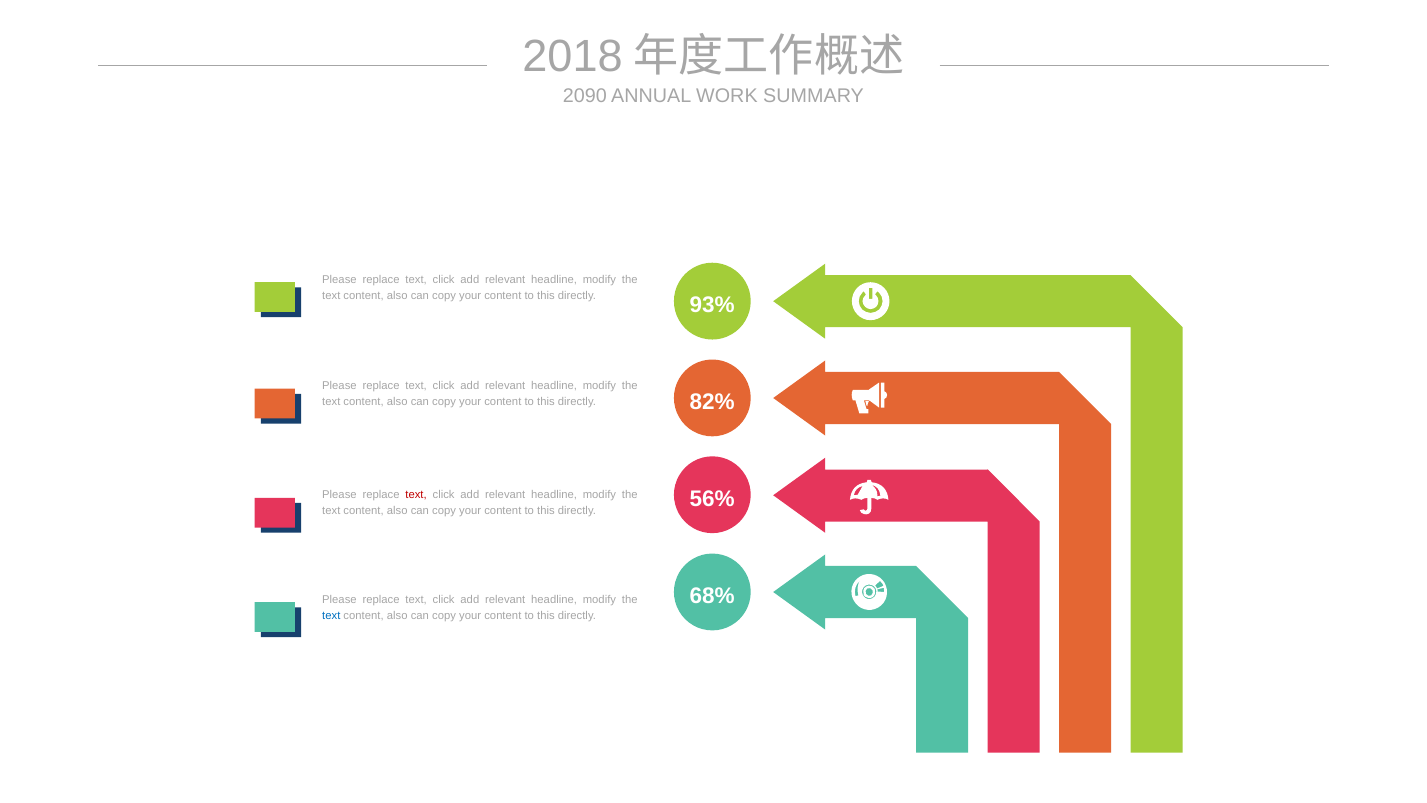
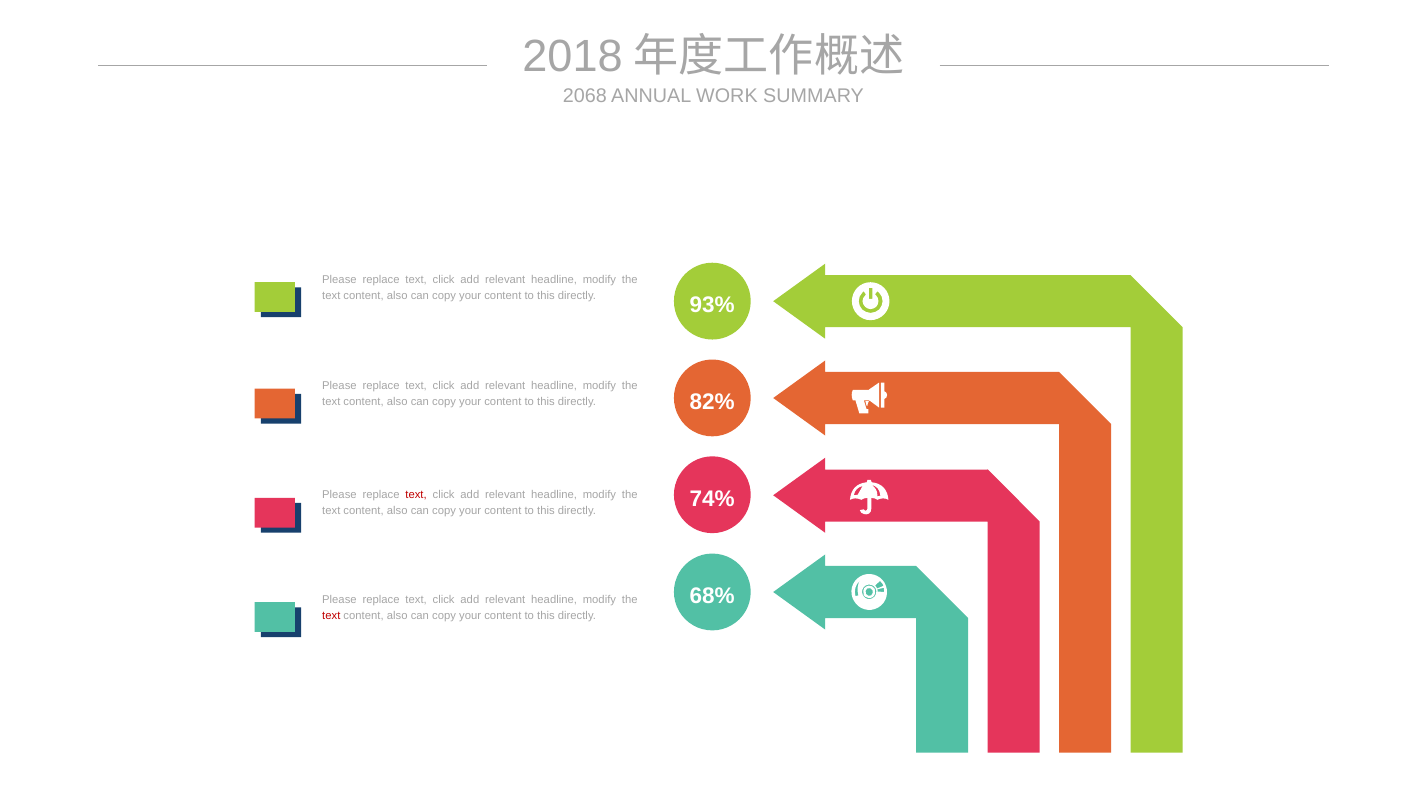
2090: 2090 -> 2068 (585, 96)
56%: 56% -> 74% (712, 499)
text colour: blue -> red (331, 615)
